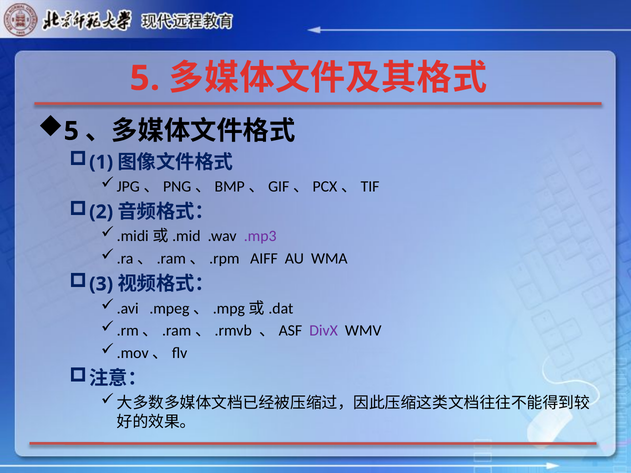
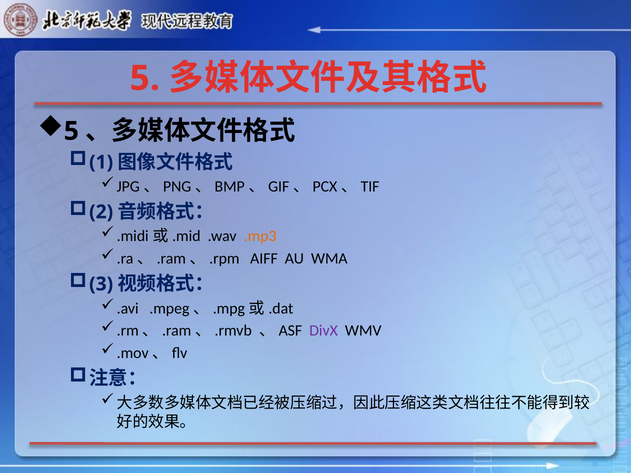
.mp3 colour: purple -> orange (260, 236)
